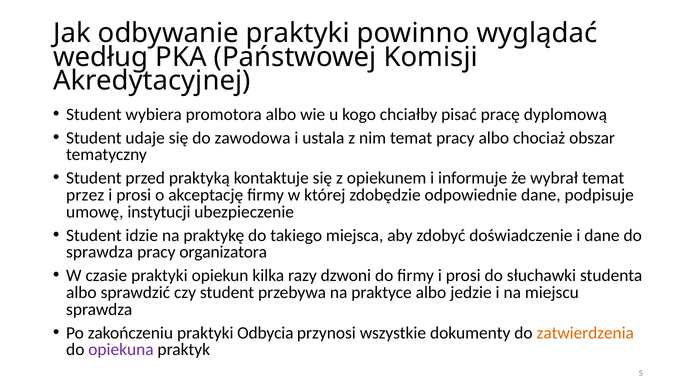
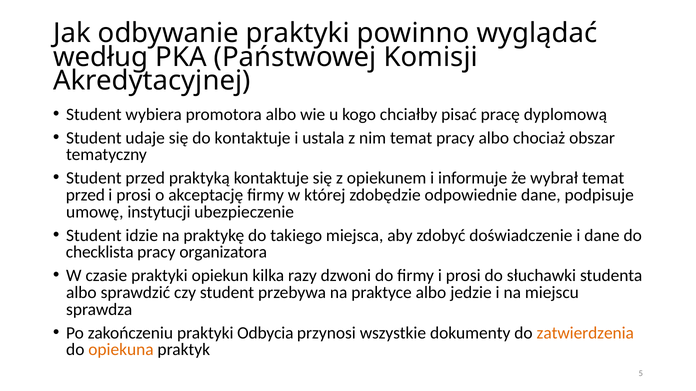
do zawodowa: zawodowa -> kontaktuje (253, 138)
przez: przez -> przed (85, 195)
sprawdza: sprawdza -> checklista (100, 253)
opiekuna colour: purple -> orange (121, 350)
